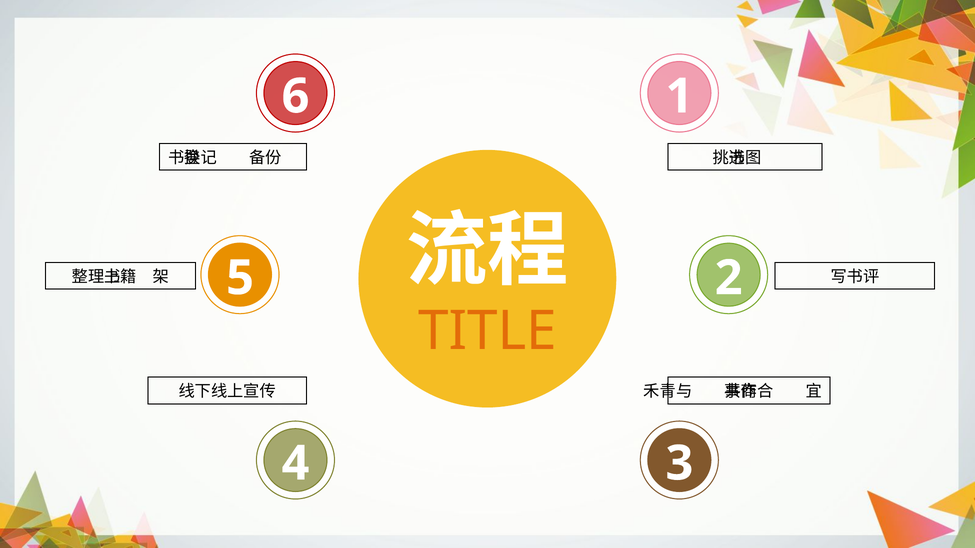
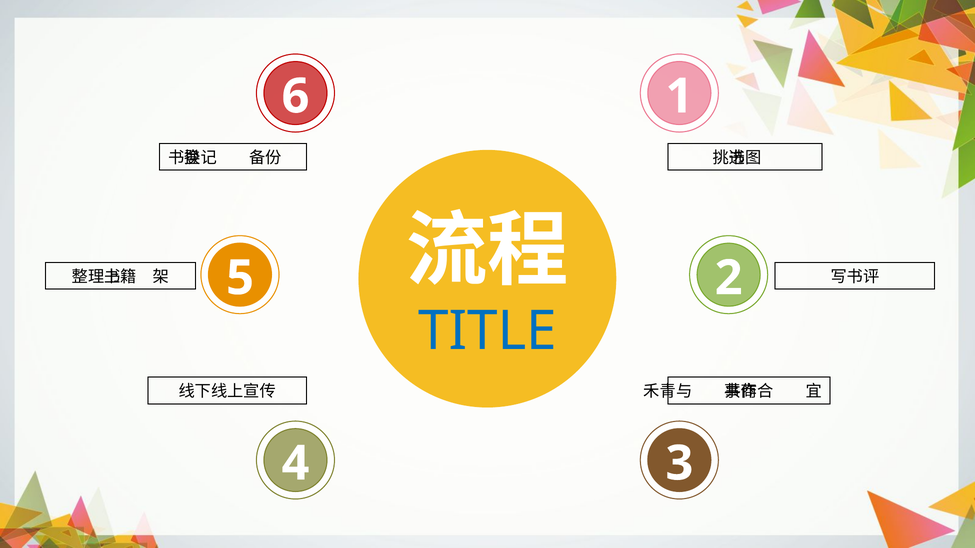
TITLE colour: orange -> blue (487, 332)
